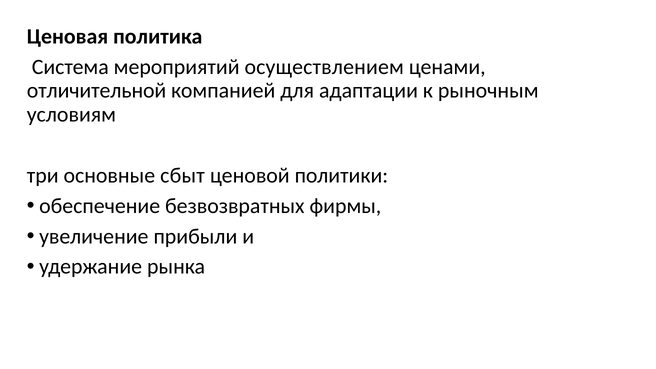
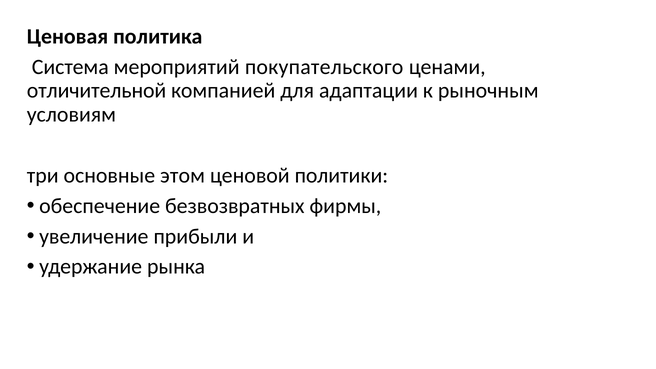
осуществлением: осуществлением -> покупательского (324, 67)
сбыт: сбыт -> этом (183, 175)
